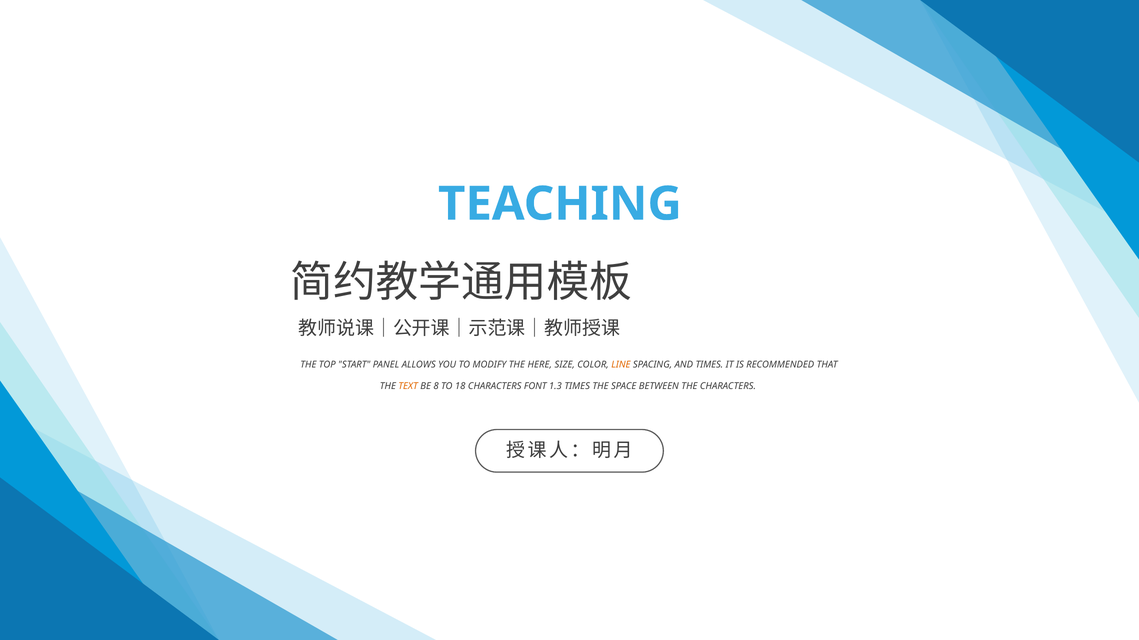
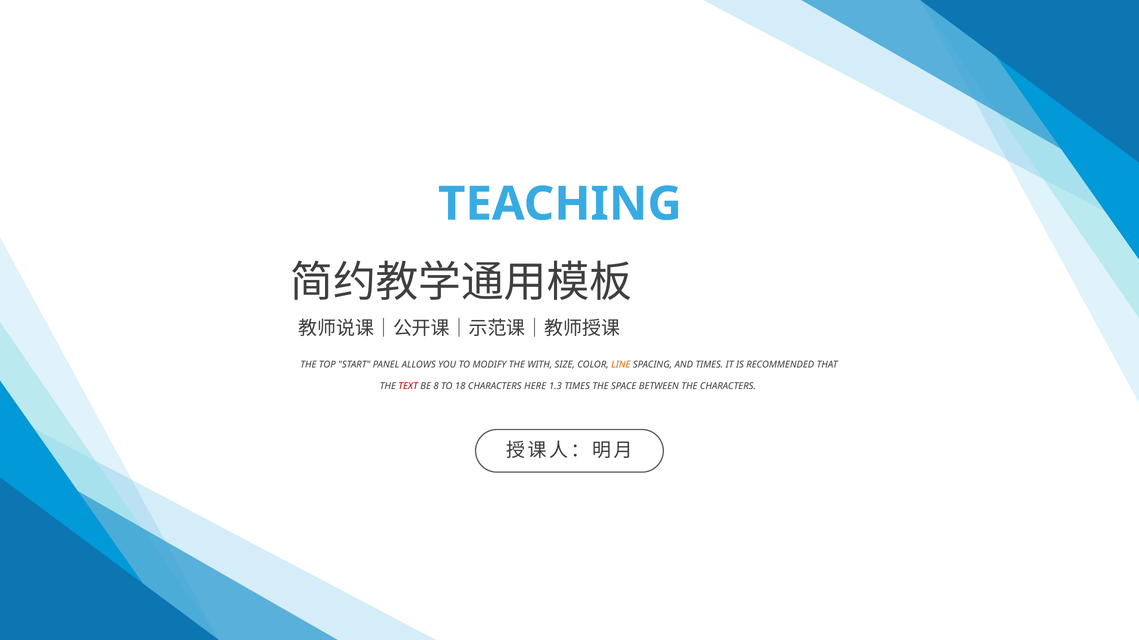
HERE: HERE -> WITH (540, 365)
TEXT colour: orange -> red (408, 386)
FONT: FONT -> HERE (535, 386)
